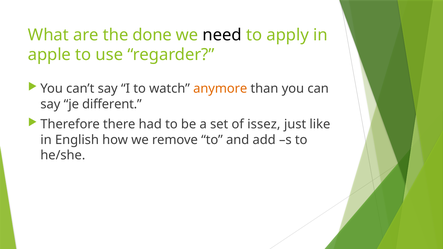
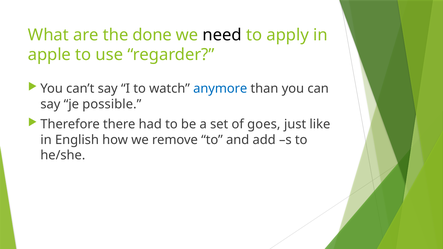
anymore colour: orange -> blue (220, 89)
different: different -> possible (112, 104)
issez: issez -> goes (264, 124)
